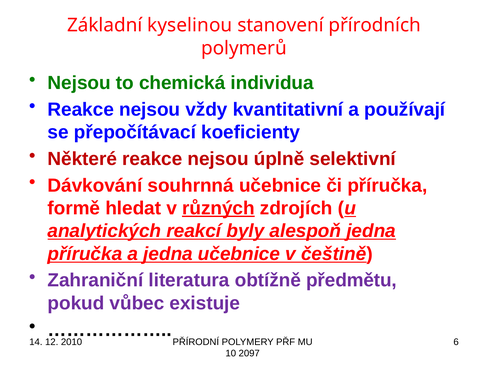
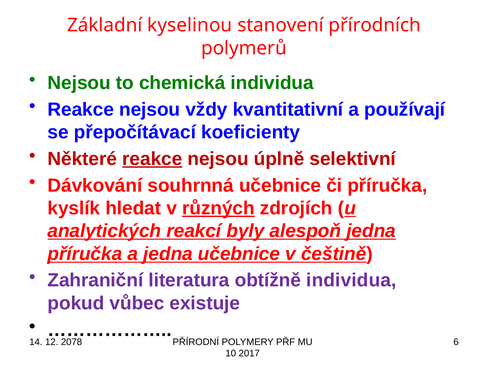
reakce underline: none -> present (152, 159)
formě: formě -> kyslík (74, 208)
obtížně předmětu: předmětu -> individua (351, 280)
2010: 2010 -> 2078 (72, 342)
2097: 2097 -> 2017 (249, 353)
